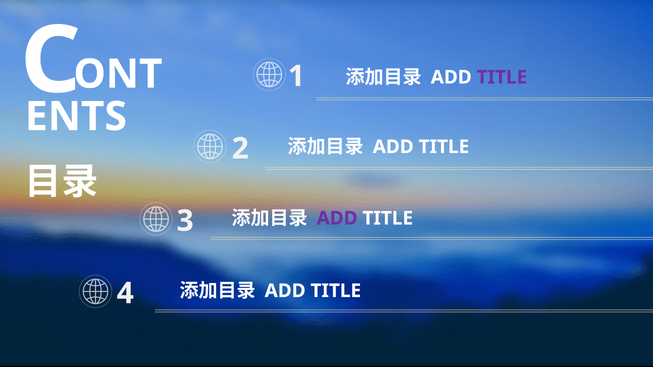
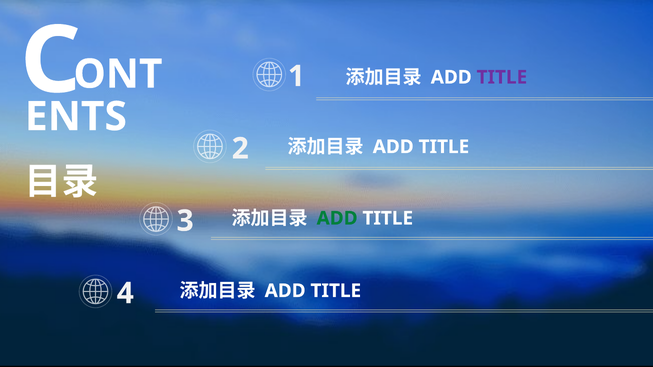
ADD colour: purple -> green (337, 218)
